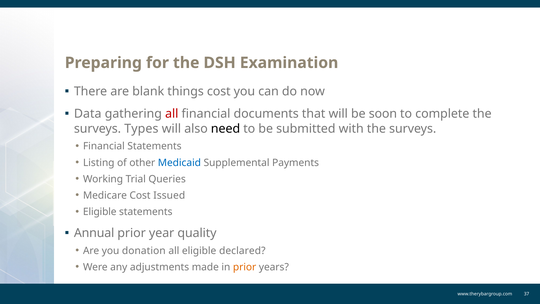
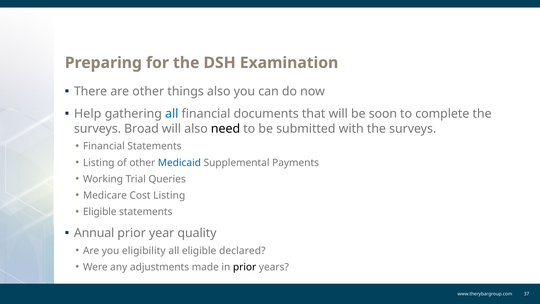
are blank: blank -> other (148, 91)
things cost: cost -> also (219, 91)
Data: Data -> Help (88, 114)
all colour: red -> blue (172, 114)
Types: Types -> Broad (141, 129)
Cost Issued: Issued -> Listing (169, 195)
donation: donation -> eligibility (144, 250)
prior colour: orange -> black (245, 267)
